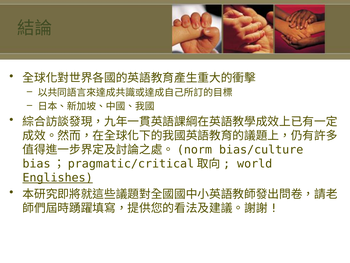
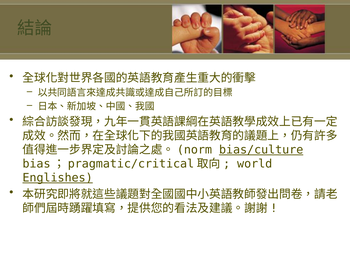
bias/culture underline: none -> present (261, 149)
